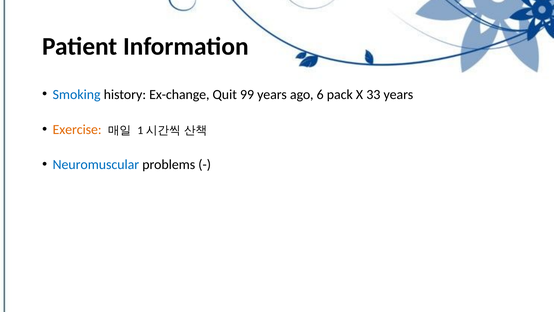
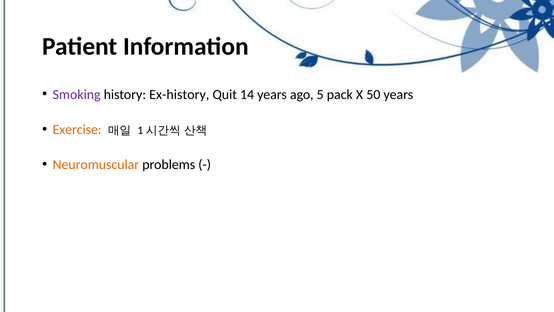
Smoking colour: blue -> purple (77, 94)
Ex-change: Ex-change -> Ex-history (179, 94)
99: 99 -> 14 (247, 94)
6: 6 -> 5 (320, 94)
33: 33 -> 50 (373, 94)
Neuromuscular colour: blue -> orange (96, 165)
